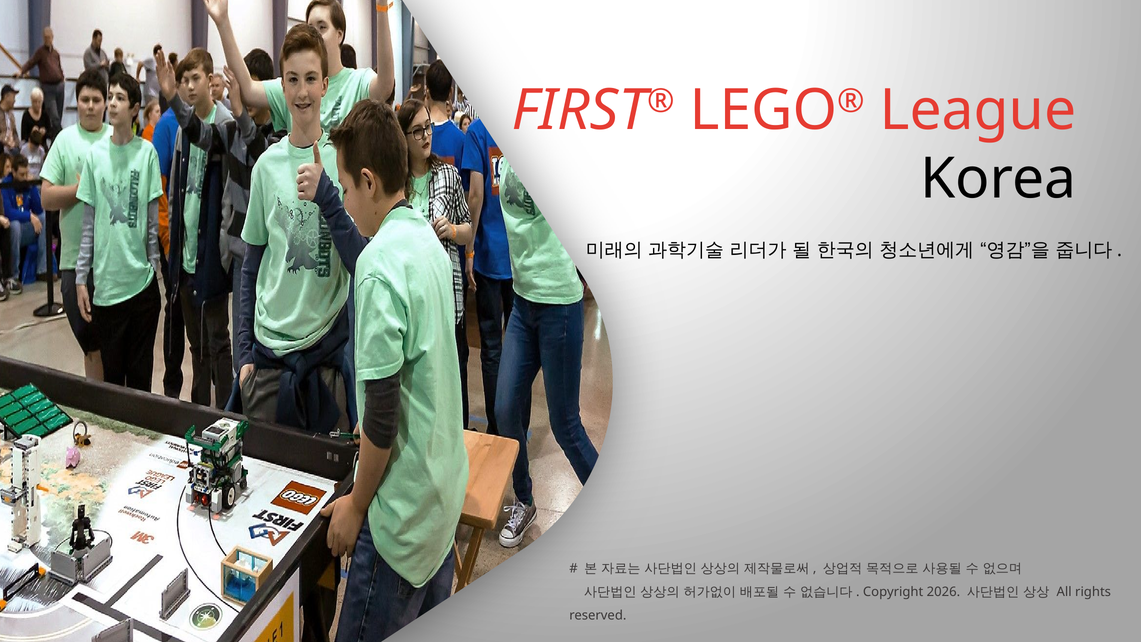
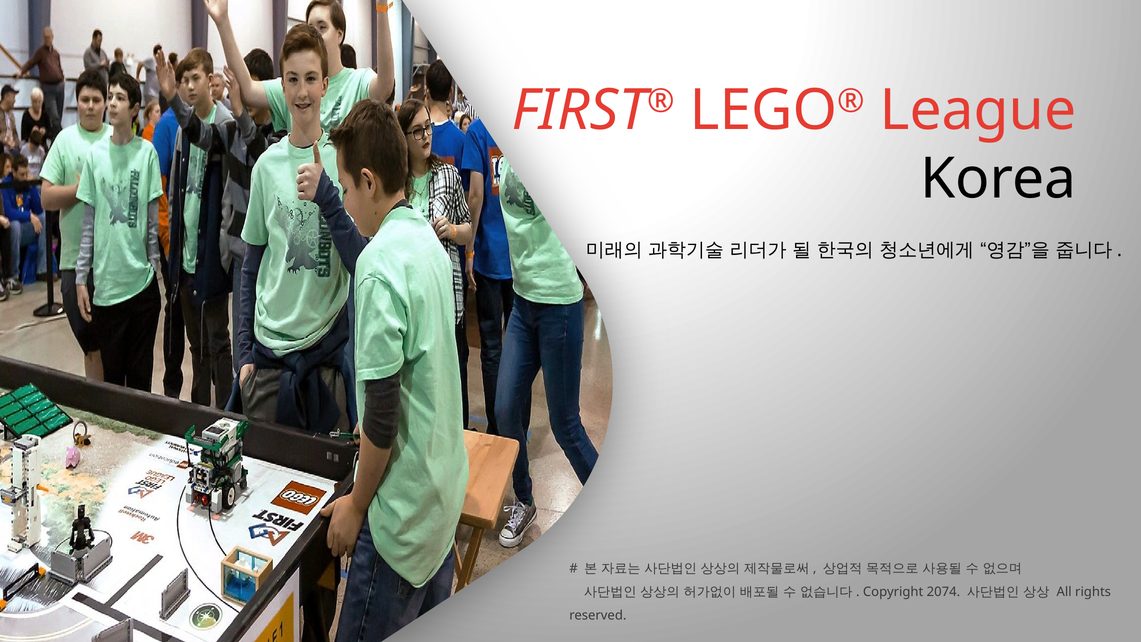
2026: 2026 -> 2074 (943, 592)
